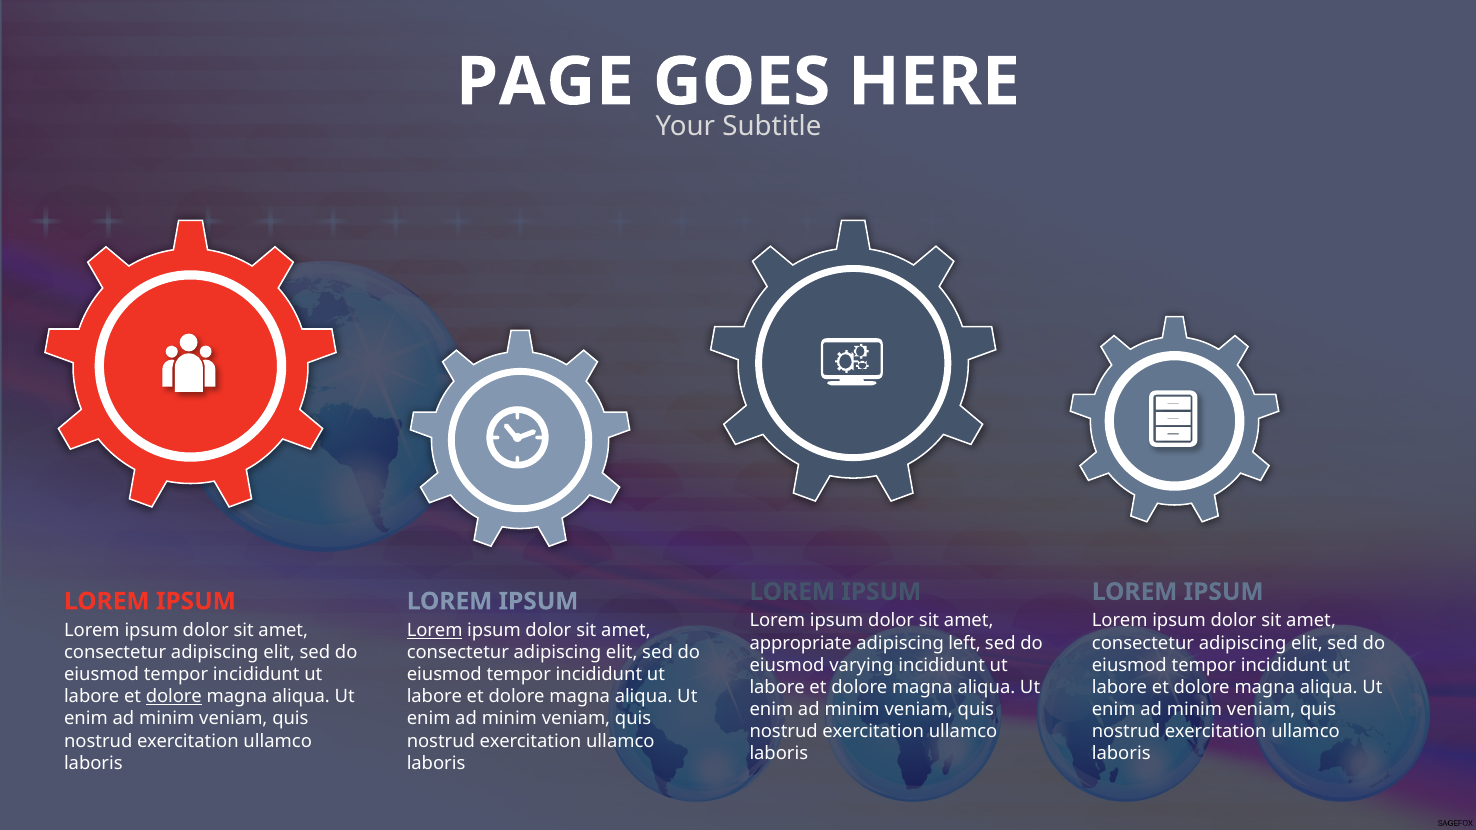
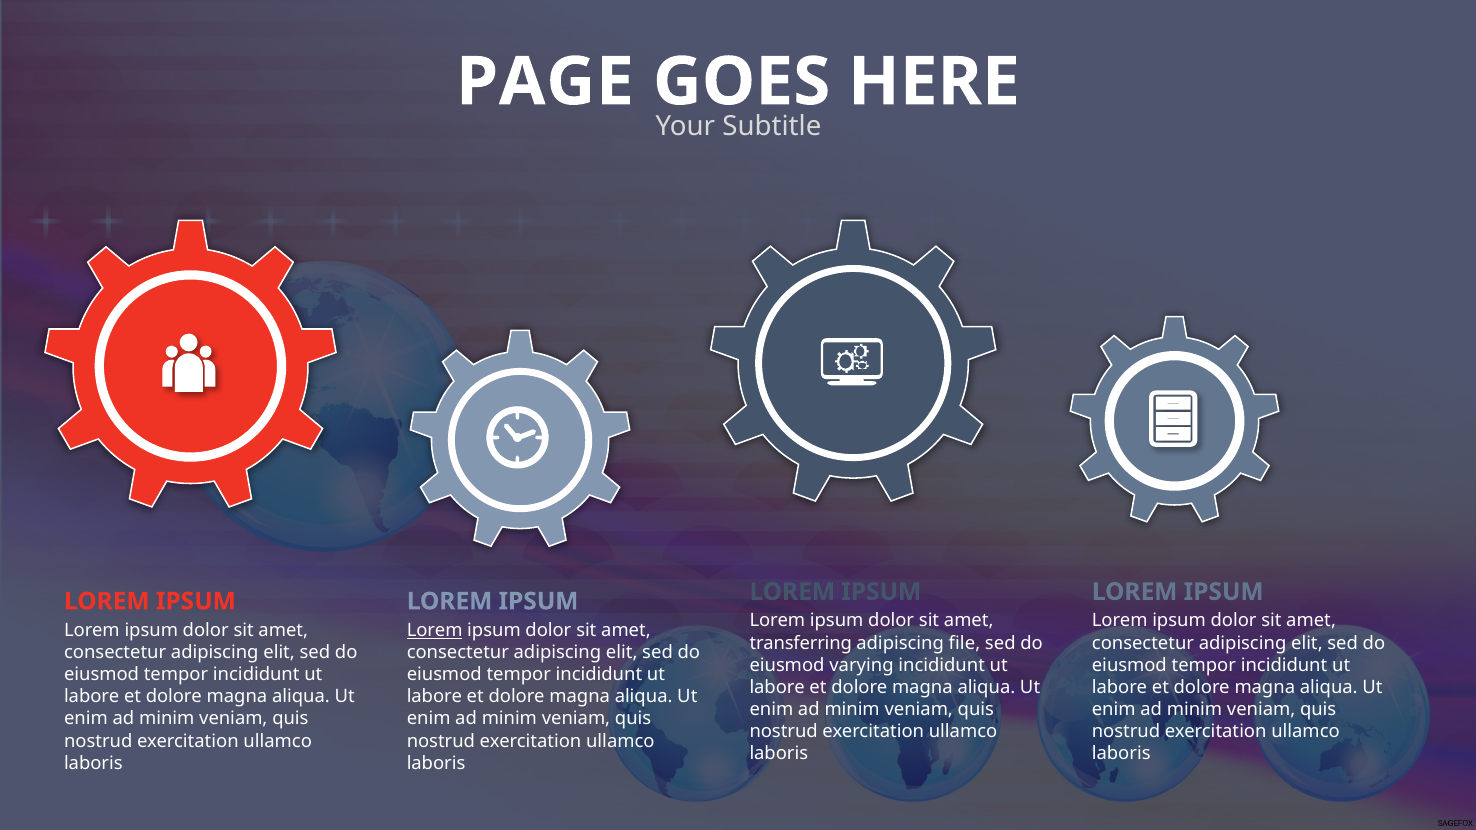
appropriate: appropriate -> transferring (801, 643)
left: left -> file (964, 643)
dolore underline: present -> none (174, 697)
